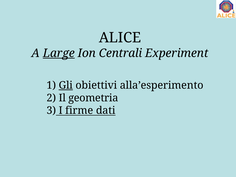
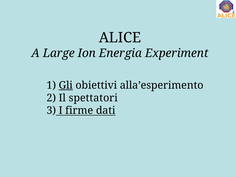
Large underline: present -> none (59, 53)
Centrali: Centrali -> Energia (120, 53)
geometria: geometria -> spettatori (93, 98)
